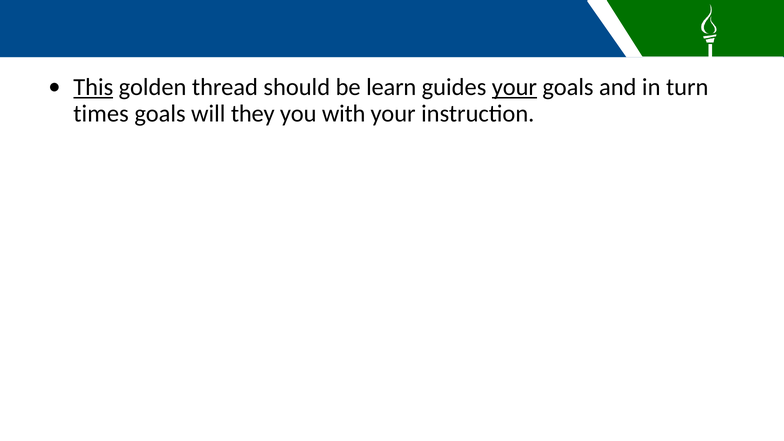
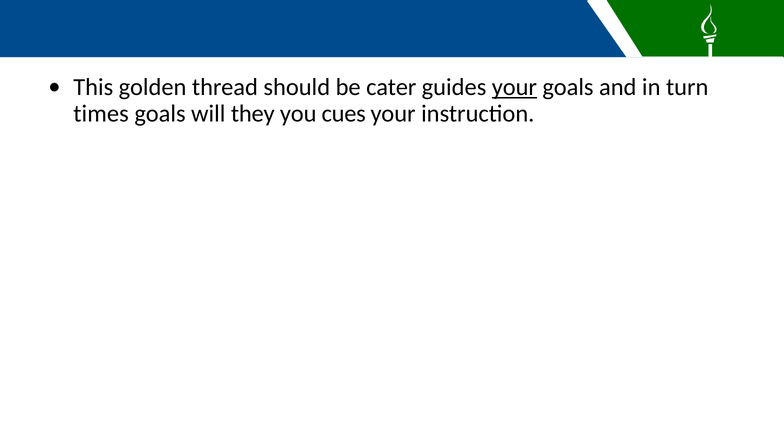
This underline: present -> none (93, 87)
learn: learn -> cater (391, 87)
with: with -> cues (344, 114)
